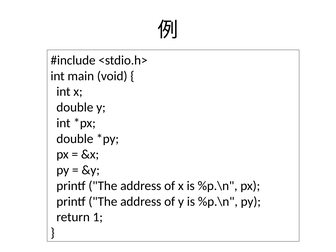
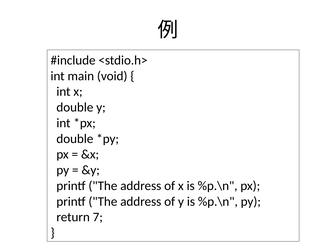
1: 1 -> 7 (98, 217)
